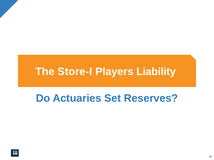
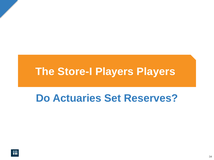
Players Liability: Liability -> Players (156, 72)
